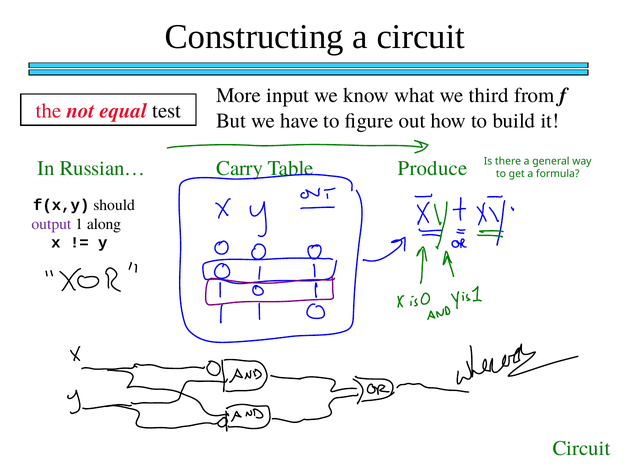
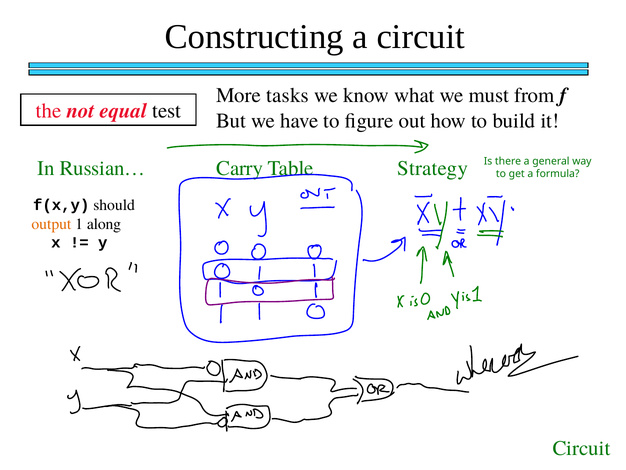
input: input -> tasks (288, 95)
third: third -> must (489, 95)
Produce: Produce -> Strategy (433, 168)
output colour: purple -> orange (51, 224)
